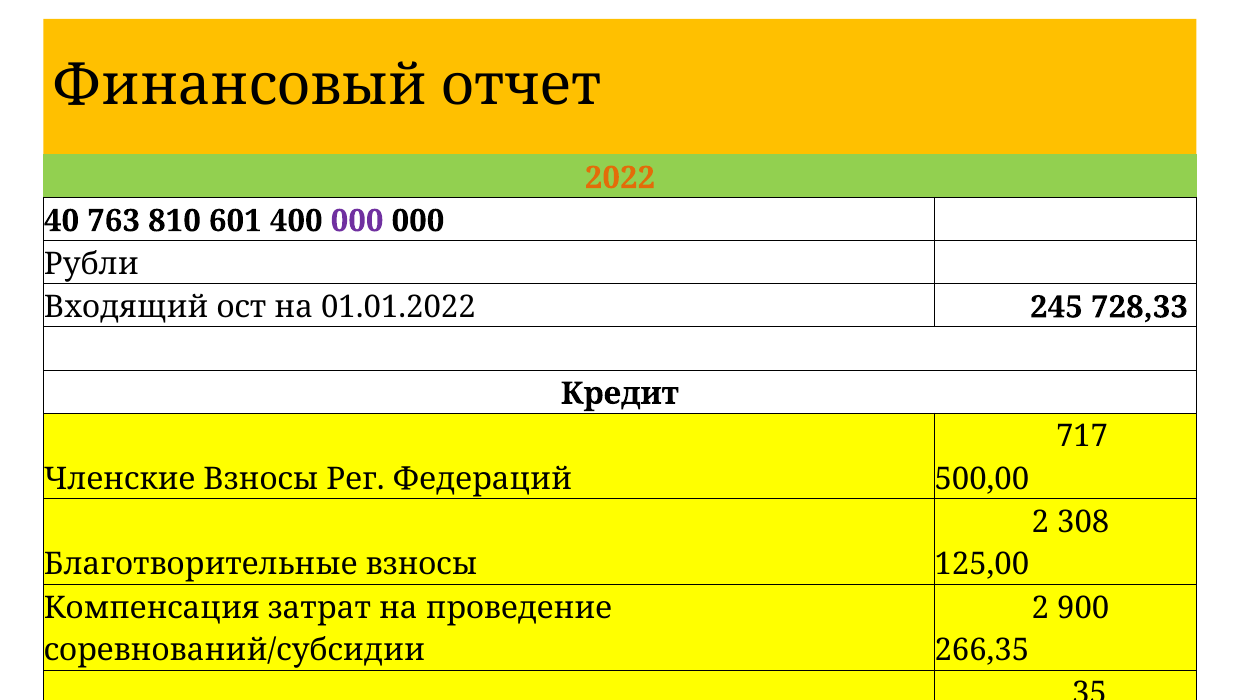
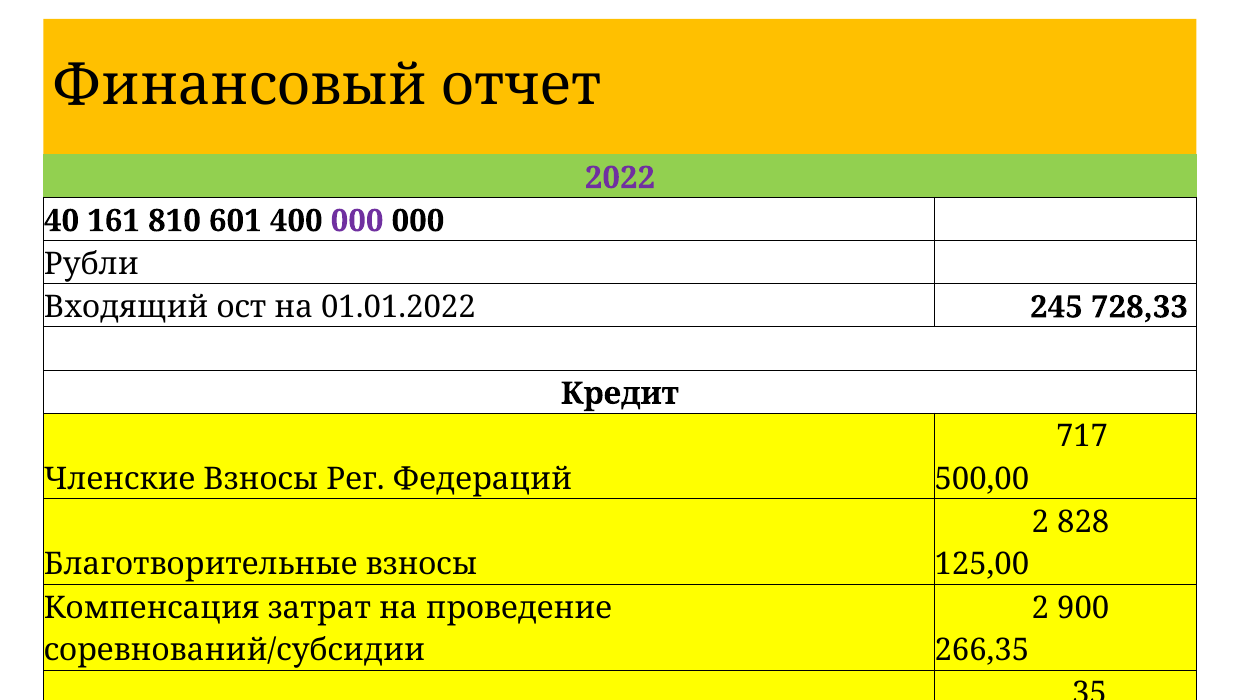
2022 colour: orange -> purple (620, 178)
763: 763 -> 161 (114, 221)
308: 308 -> 828 (1083, 522)
